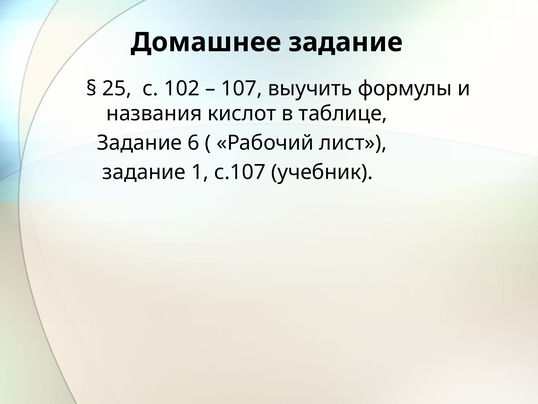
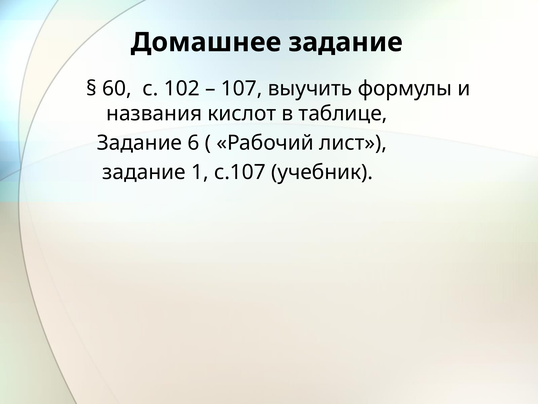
25: 25 -> 60 (117, 88)
